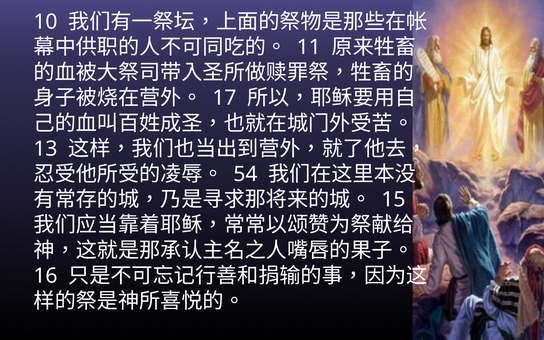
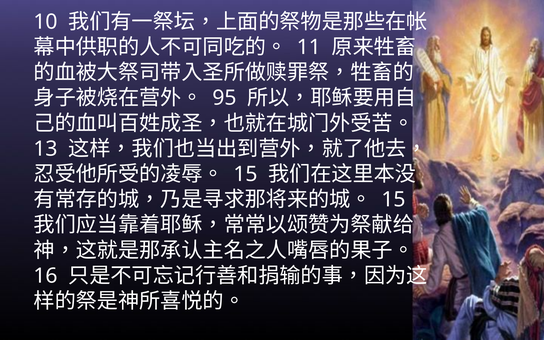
17: 17 -> 95 (224, 98)
54: 54 -> 15 (246, 174)
